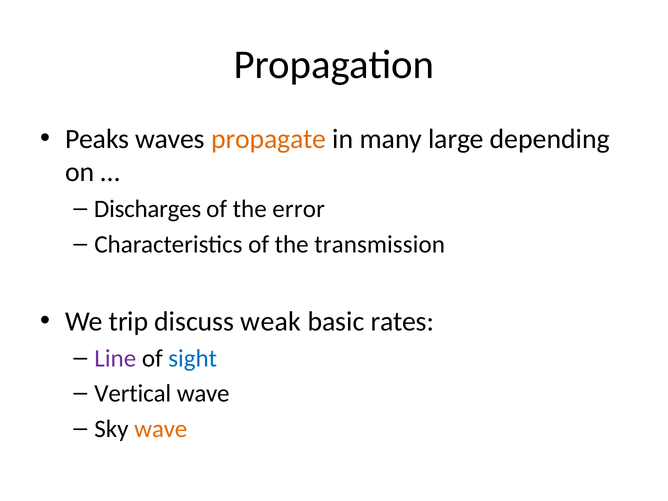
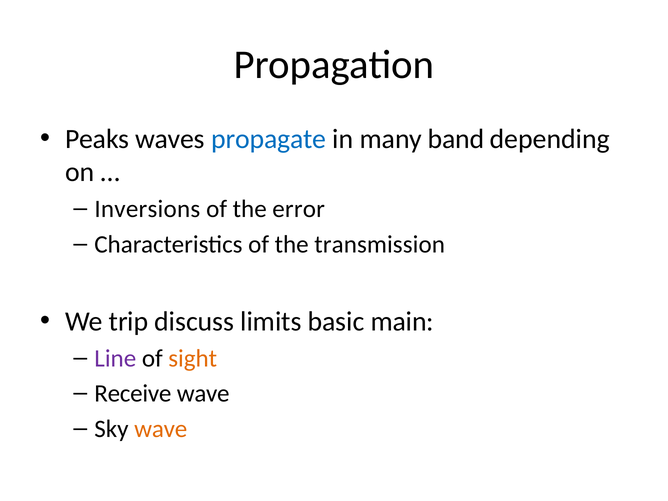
propagate colour: orange -> blue (269, 139)
large: large -> band (456, 139)
Discharges: Discharges -> Inversions (147, 209)
weak: weak -> limits (271, 322)
rates: rates -> main (402, 322)
sight colour: blue -> orange (193, 358)
Vertical: Vertical -> Receive (133, 394)
